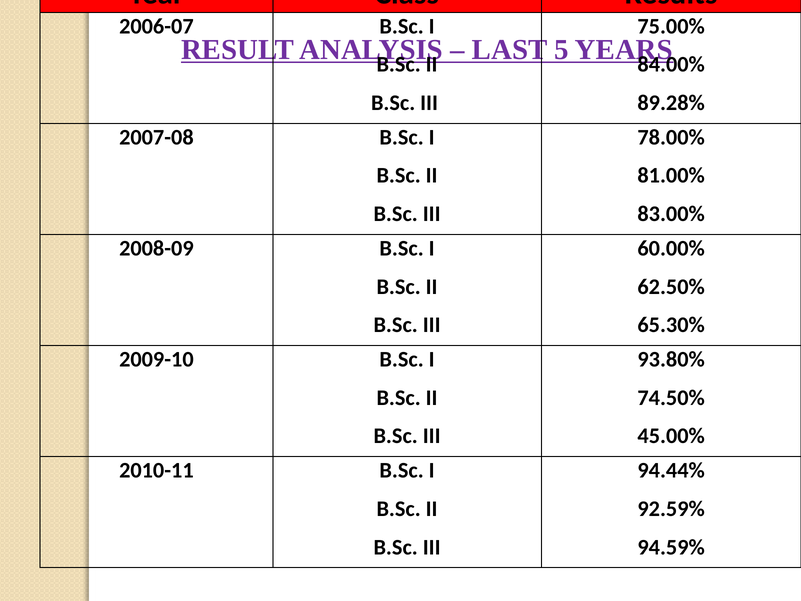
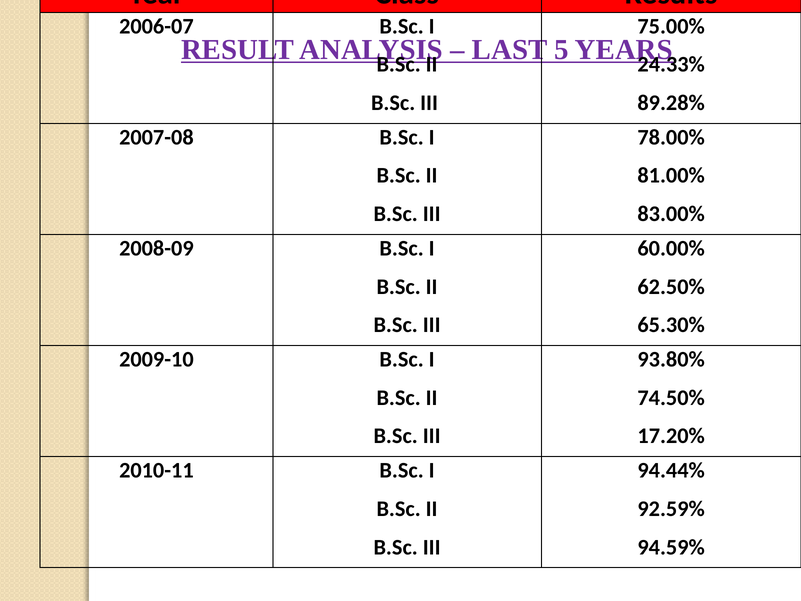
84.00%: 84.00% -> 24.33% (671, 65)
45.00%: 45.00% -> 17.20% (671, 436)
